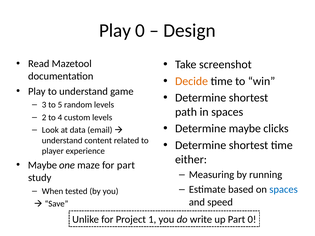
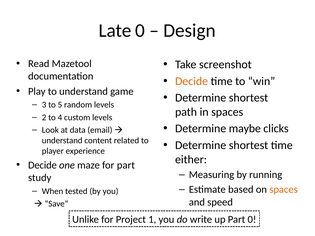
Play: Play -> Late (115, 30)
Maybe: Maybe -> Decide (42, 165)
spaces colour: blue -> orange (284, 190)
